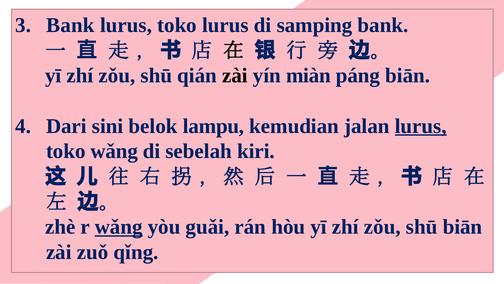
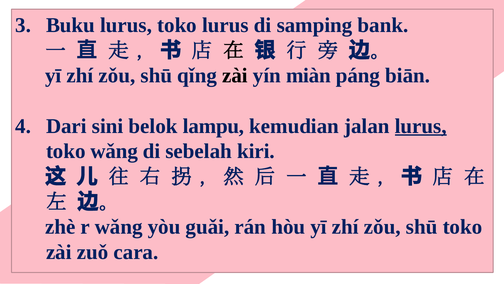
Bank: Bank -> Buku (70, 25)
qián: qián -> qǐng (197, 75)
wǎng underline: present -> none (119, 227)
shū biān: biān -> toko (462, 227)
qǐng: qǐng -> cara (136, 252)
